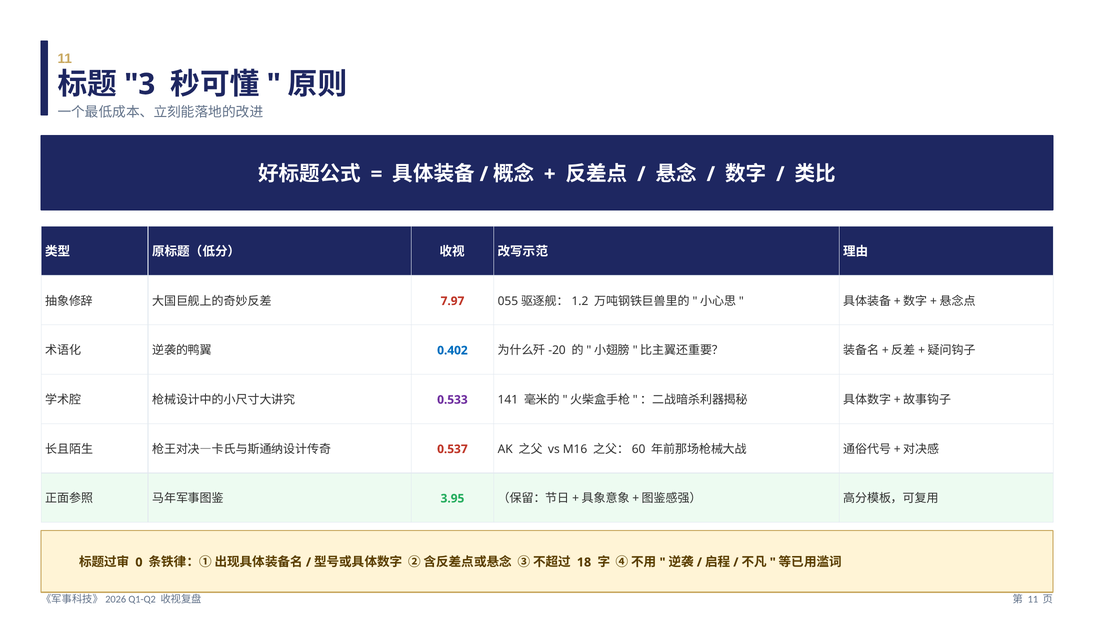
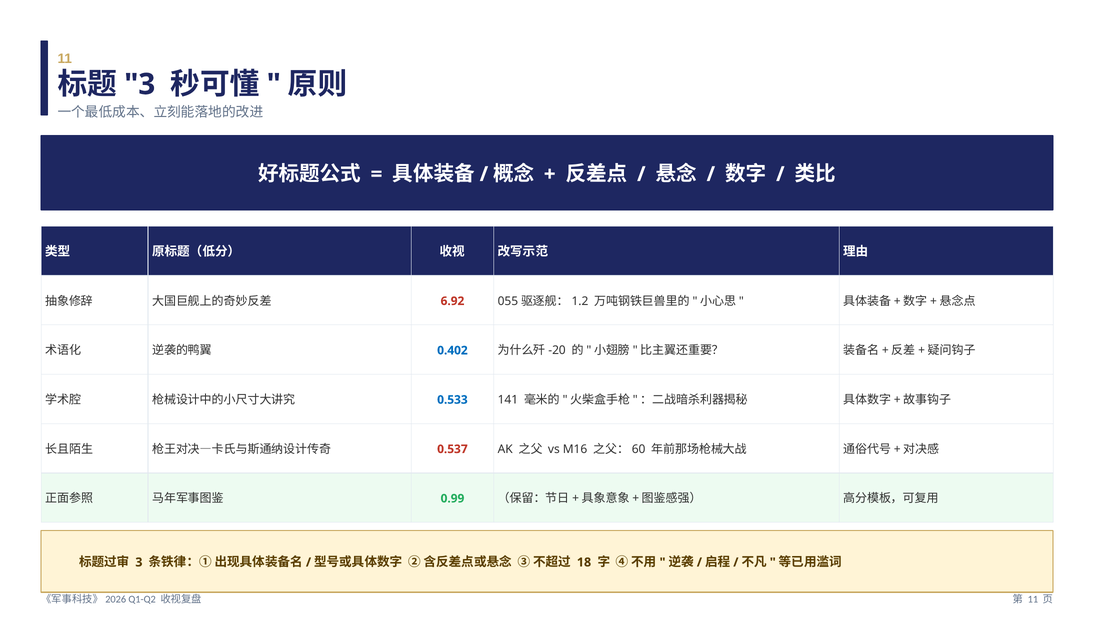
7.97: 7.97 -> 6.92 (452, 301)
0.533 colour: purple -> blue (452, 400)
3.95: 3.95 -> 0.99 (452, 499)
0: 0 -> 3 (139, 562)
